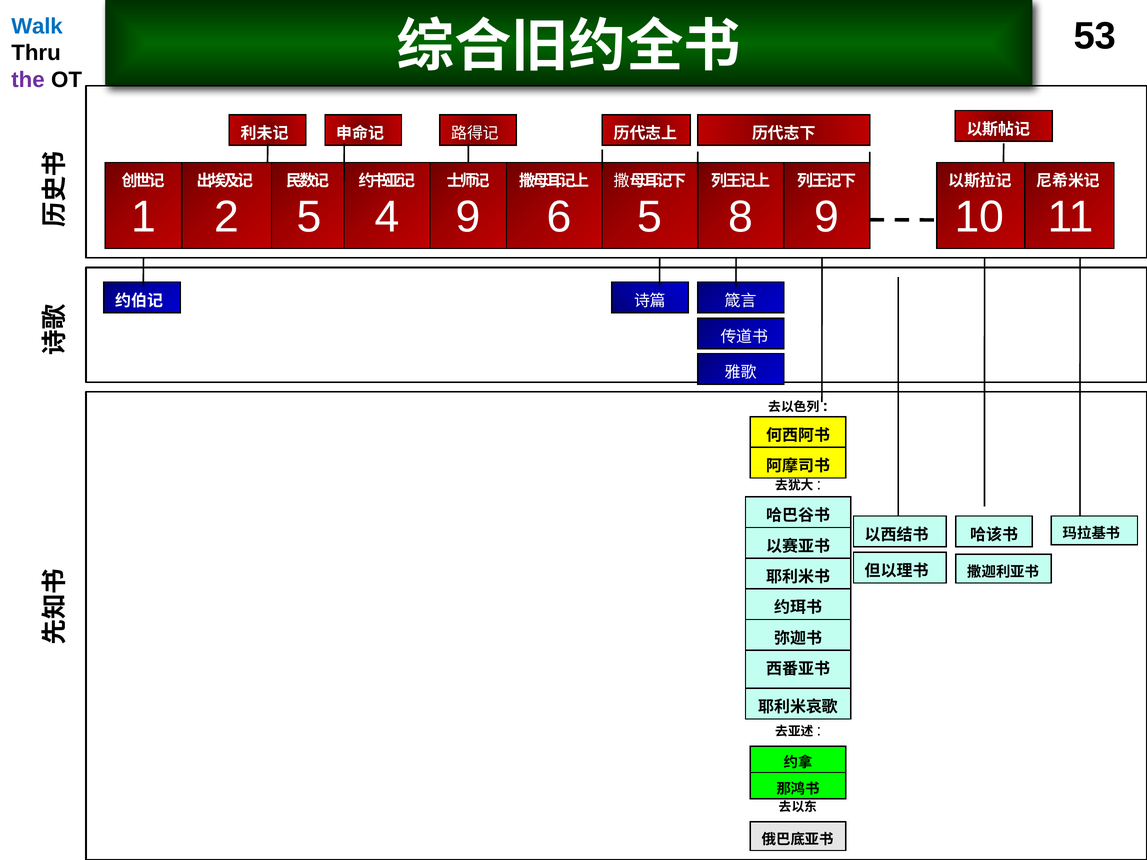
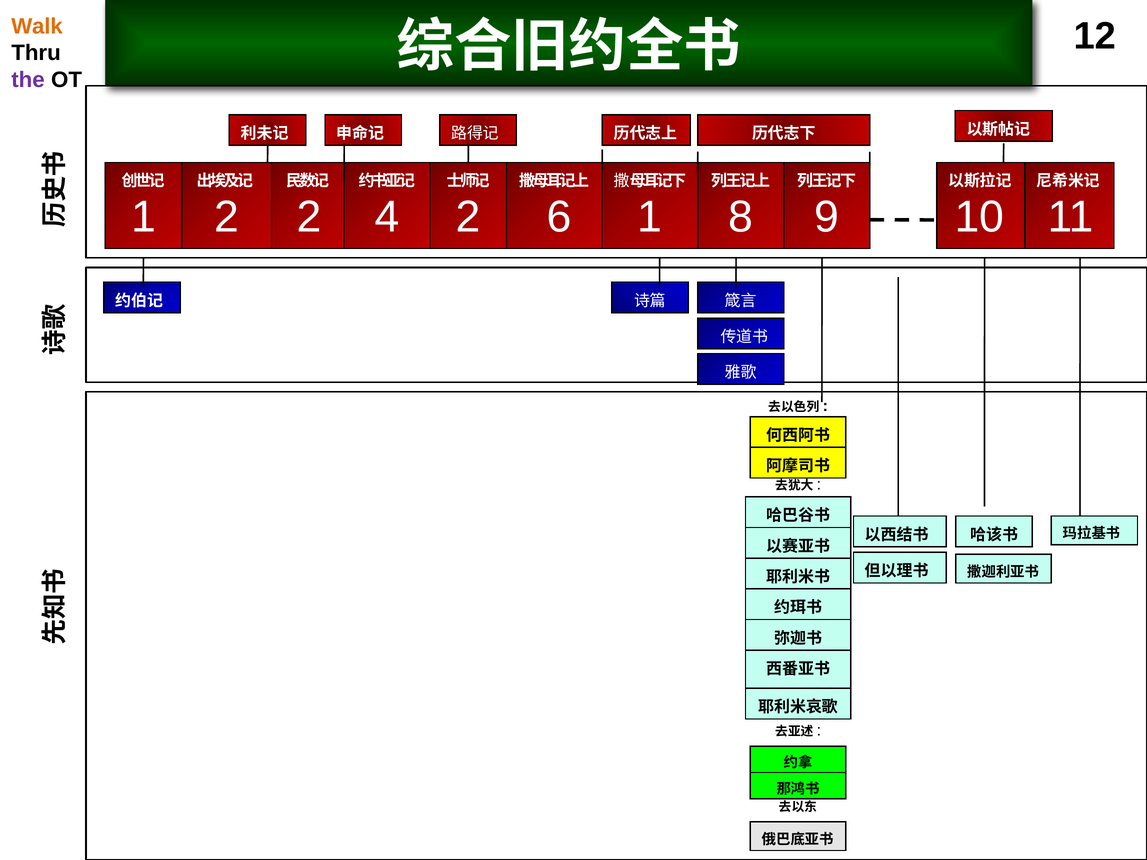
Walk colour: blue -> orange (37, 26)
53: 53 -> 12 (1095, 36)
2 5: 5 -> 2 (309, 217)
4 9: 9 -> 2 (468, 217)
6 5: 5 -> 1 (650, 217)
